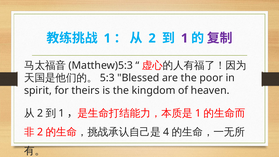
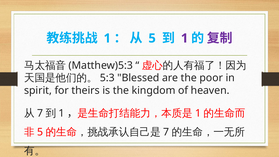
2: 2 -> 5 (152, 38)
2: 2 -> 7 (40, 113)
2: 2 -> 5 (40, 132)
4: 4 -> 7 (166, 132)
